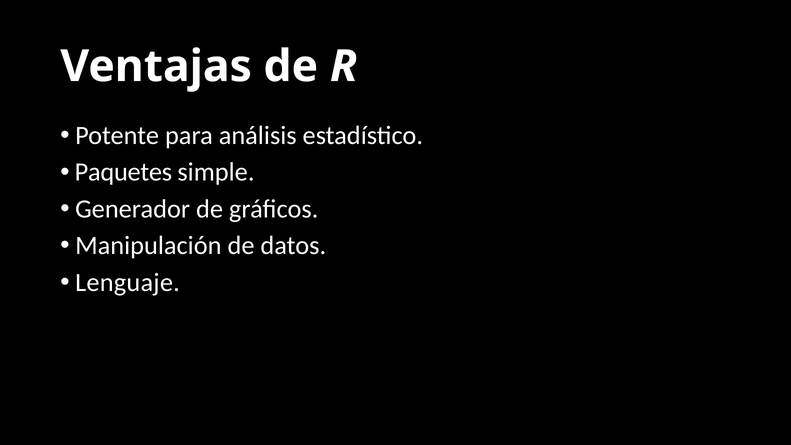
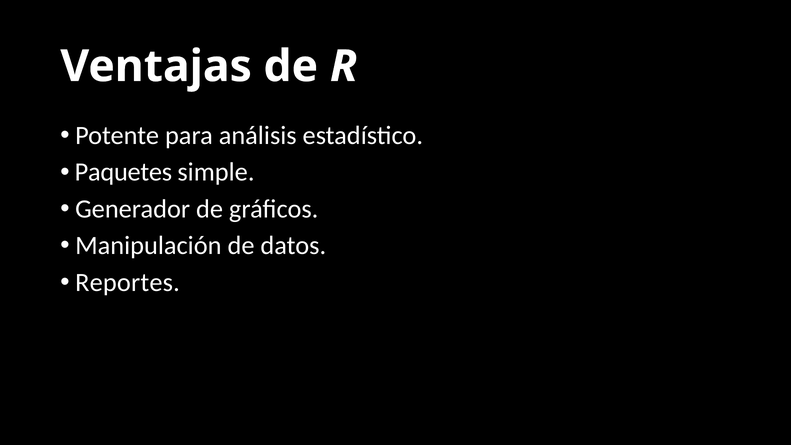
Lenguaje: Lenguaje -> Reportes (128, 282)
